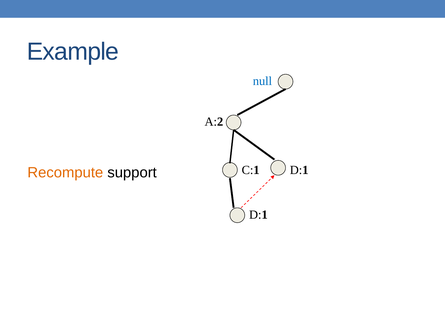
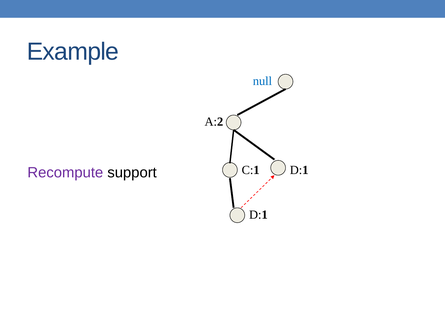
Recompute colour: orange -> purple (65, 172)
